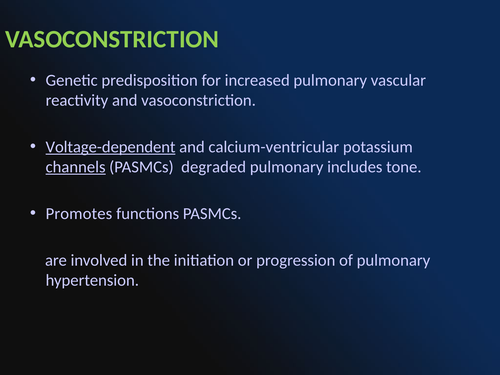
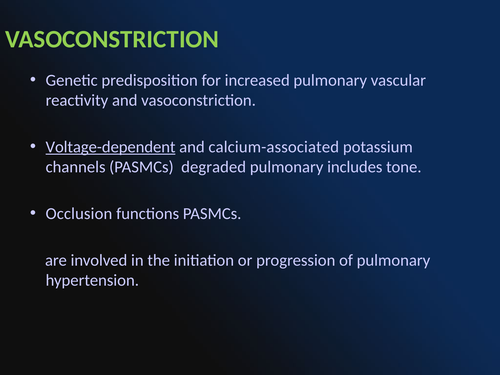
calcium-ventricular: calcium-ventricular -> calcium-associated (274, 147)
channels underline: present -> none (76, 167)
Promotes: Promotes -> Occlusion (79, 214)
